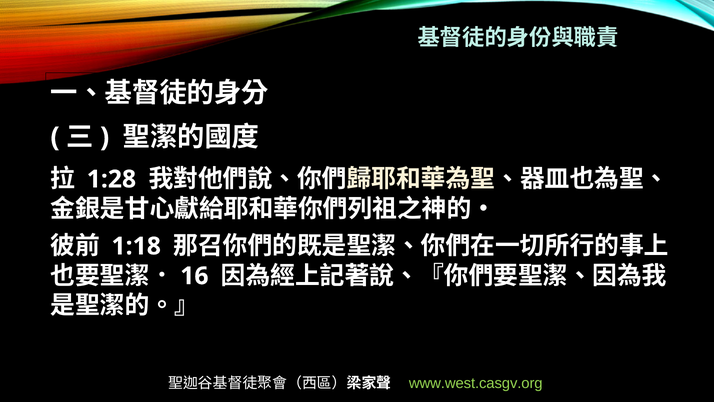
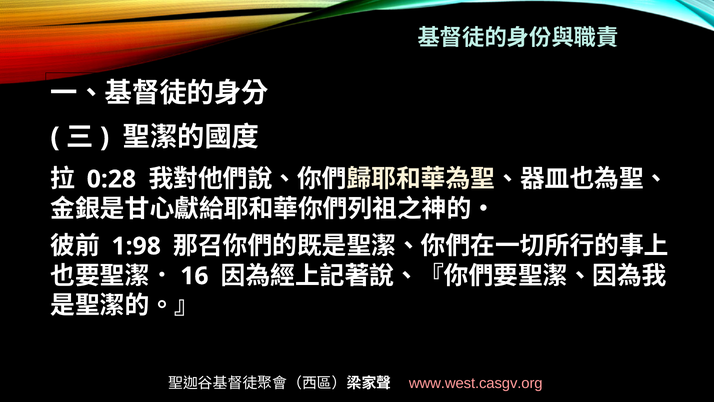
1:28: 1:28 -> 0:28 (111, 179)
1:18: 1:18 -> 1:98 (136, 246)
www.west.casgv.org colour: light green -> pink (476, 383)
